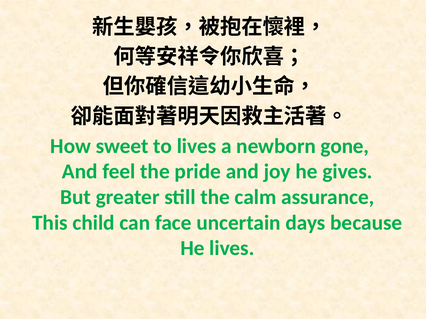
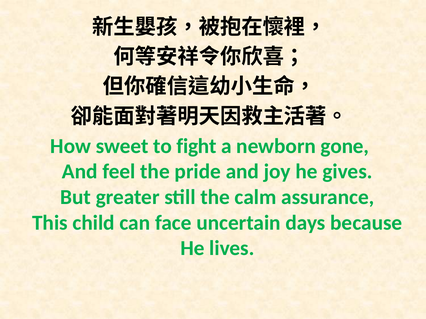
to lives: lives -> fight (197, 146)
